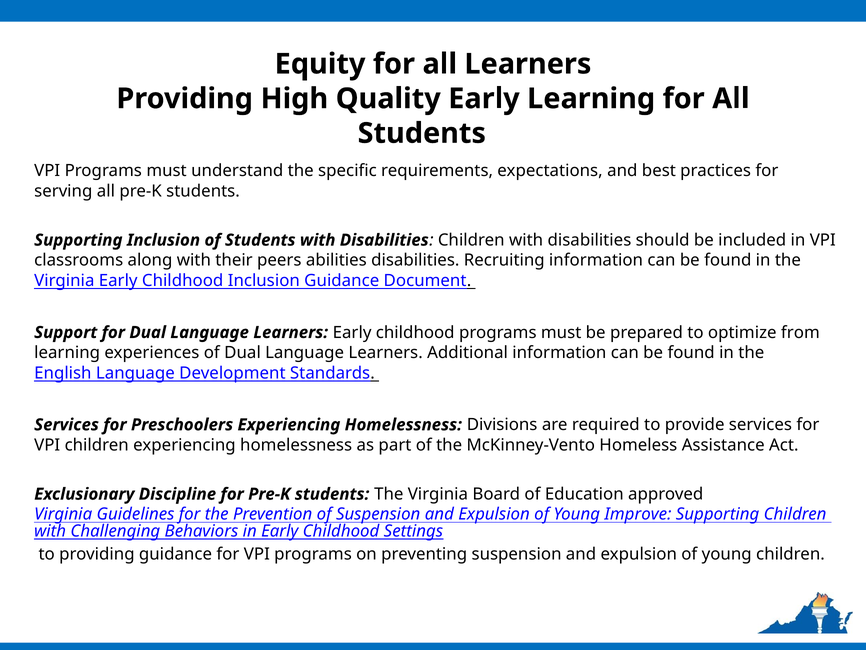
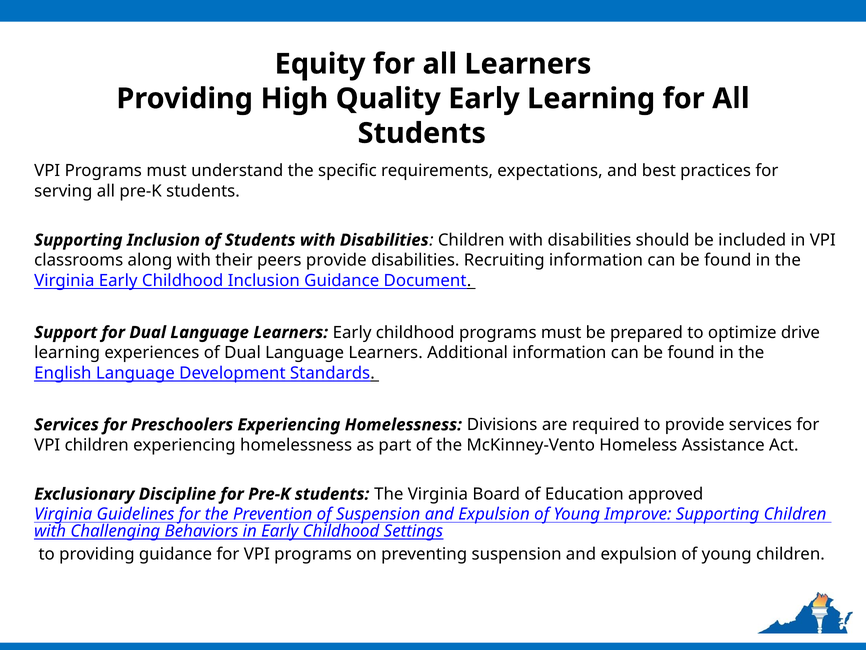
peers abilities: abilities -> provide (336, 260)
from: from -> drive (800, 332)
